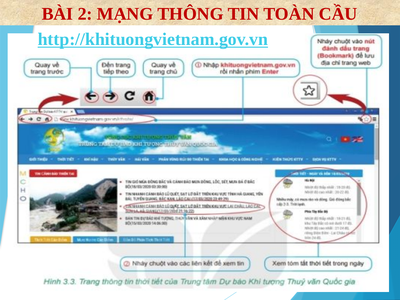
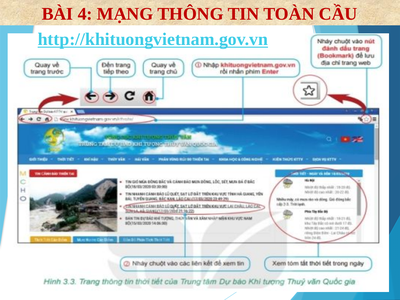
2: 2 -> 4 (85, 14)
